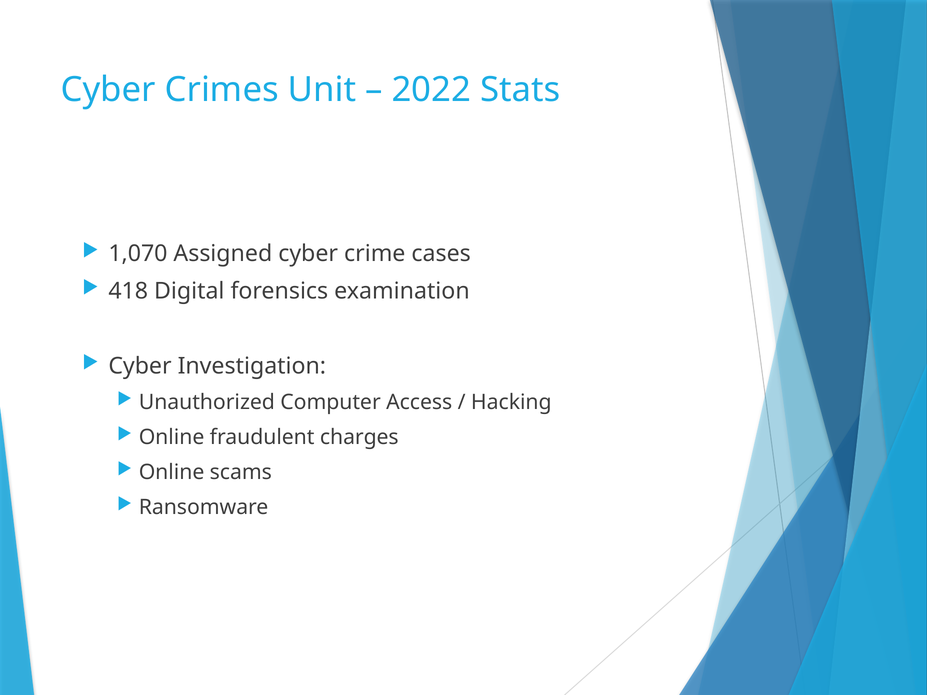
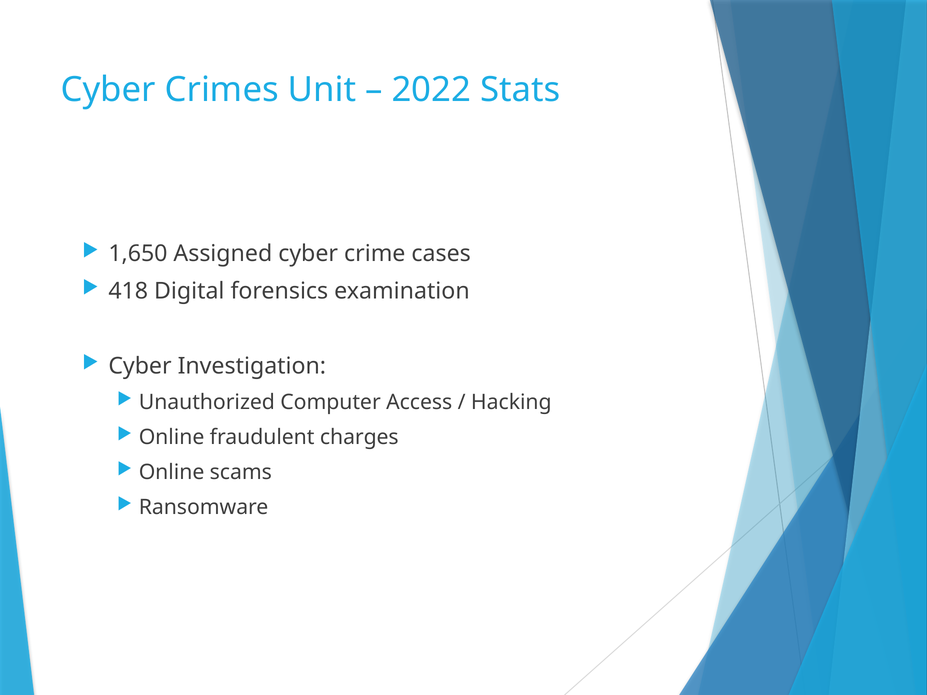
1,070: 1,070 -> 1,650 (138, 254)
